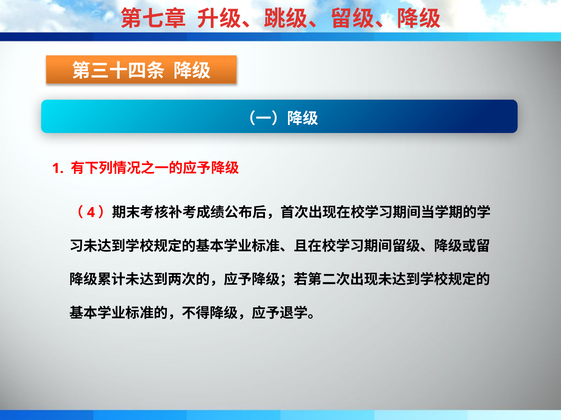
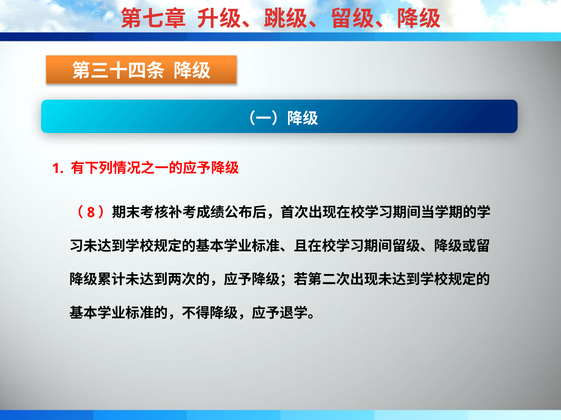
4: 4 -> 8 (91, 213)
